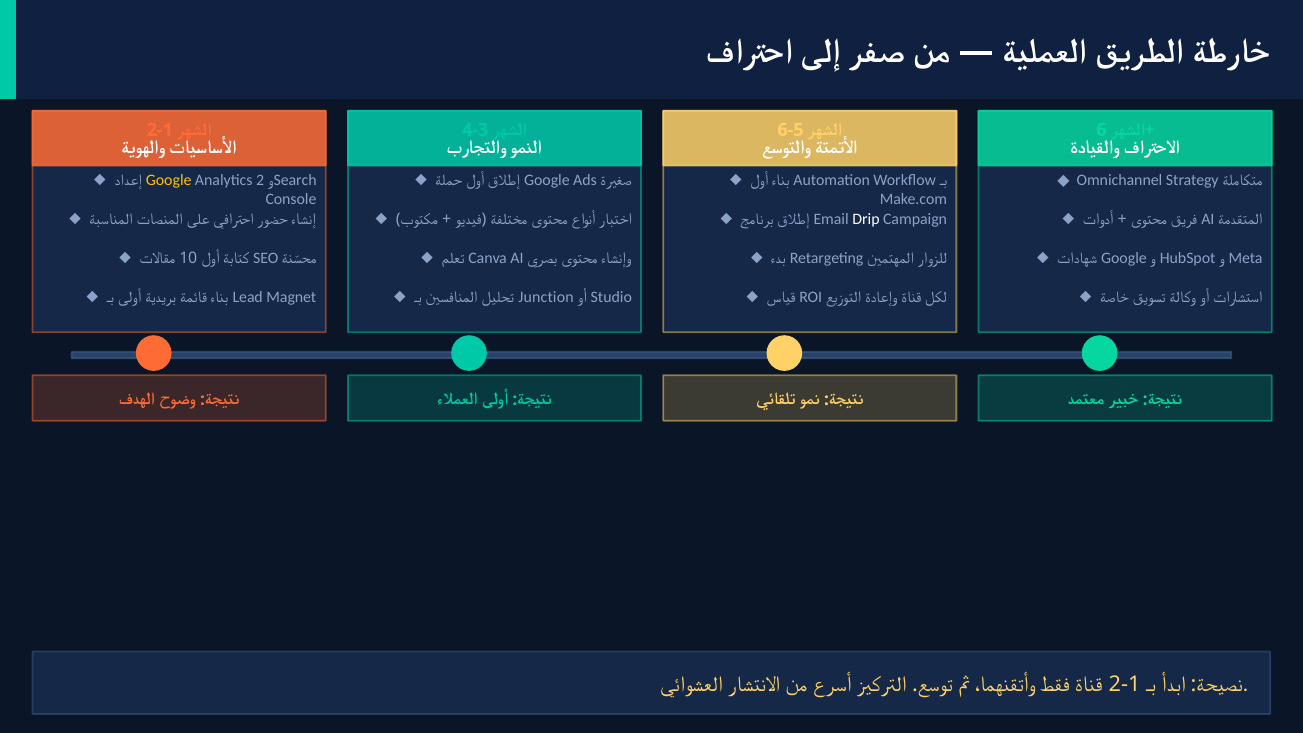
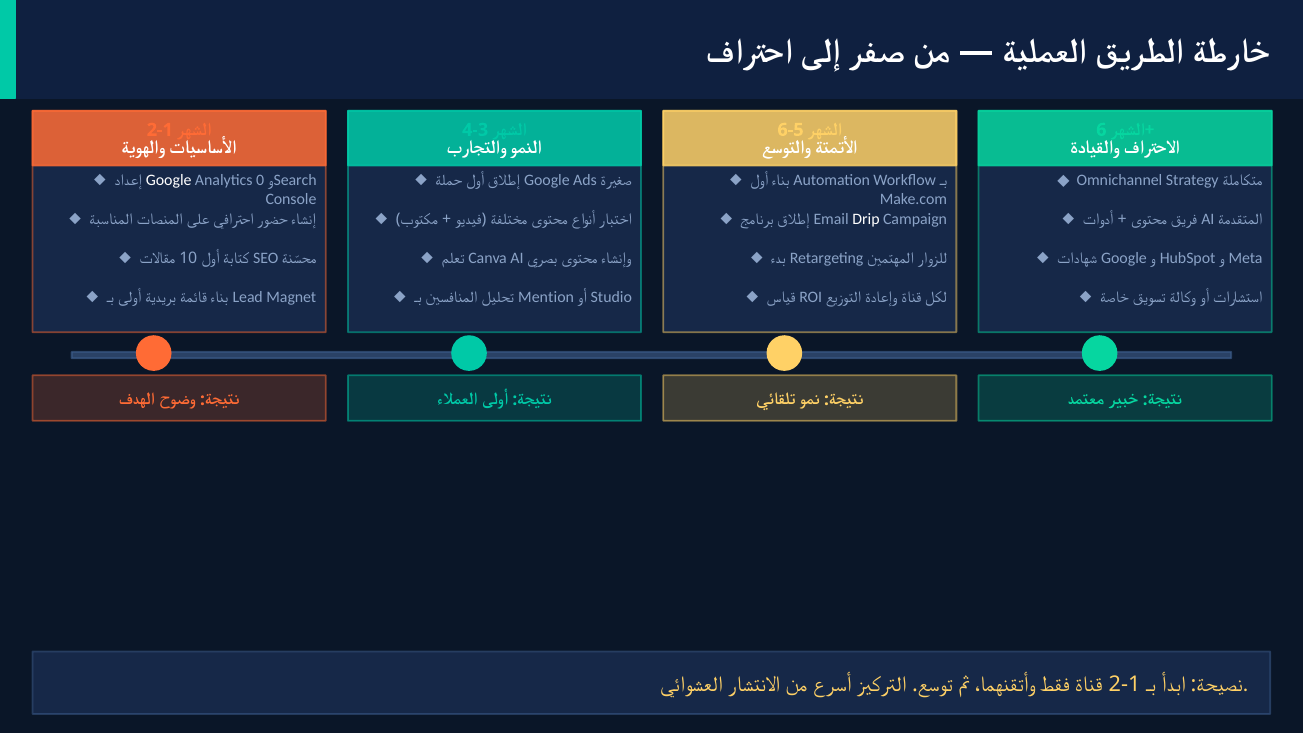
Google colour: yellow -> white (169, 180)
Analytics 2: 2 -> 0 (260, 180)
Junction: Junction -> Mention (546, 297)
